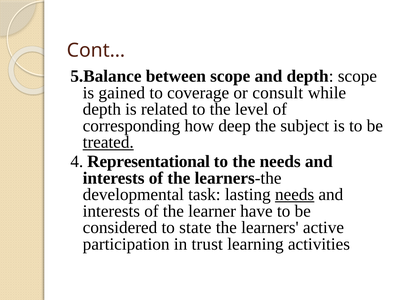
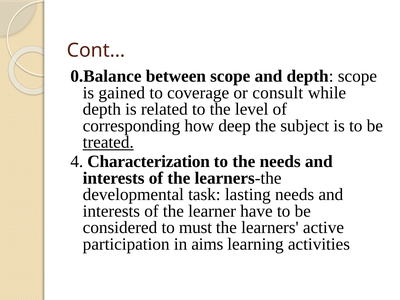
5.Balance: 5.Balance -> 0.Balance (106, 76)
Representational: Representational -> Characterization (149, 161)
needs underline: present -> none (295, 195)
state: state -> must (195, 228)
trust: trust -> aims (207, 244)
